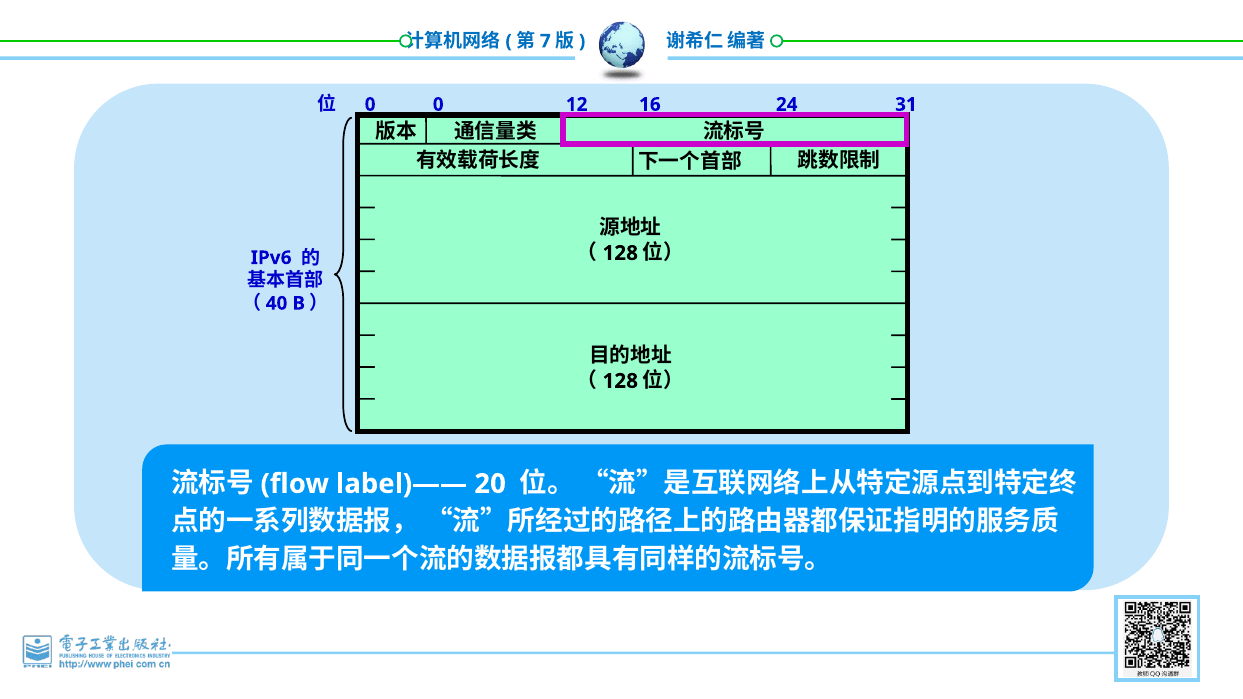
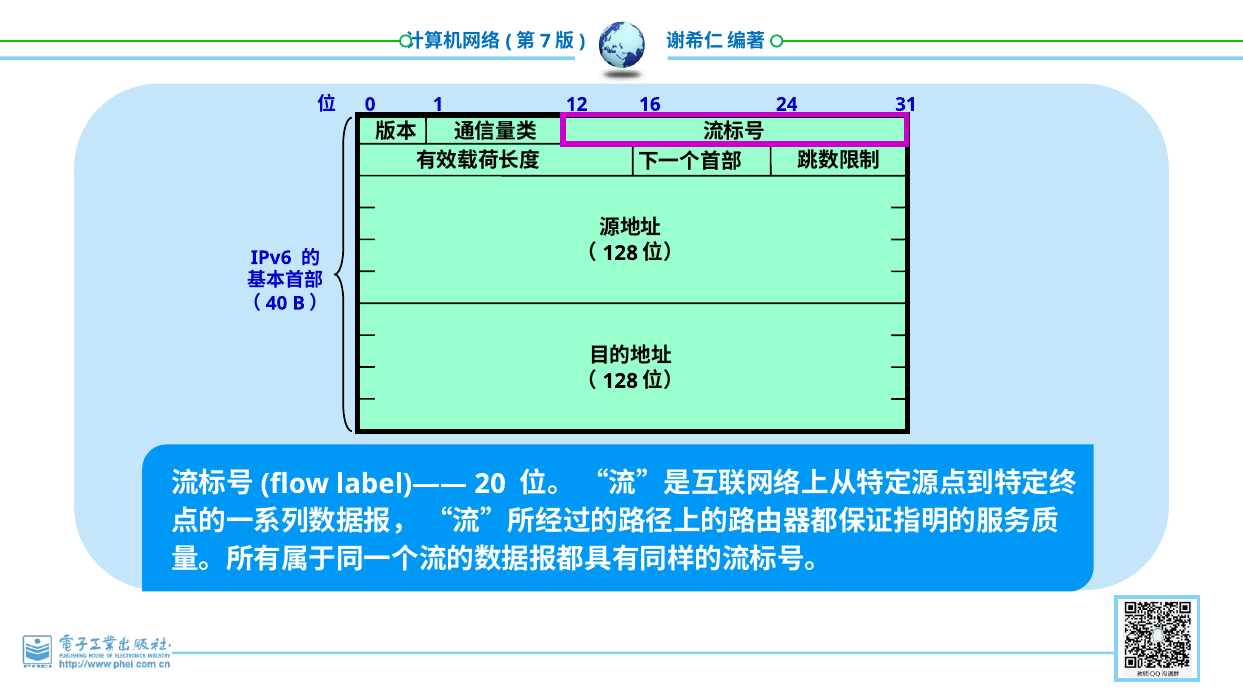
0 0: 0 -> 1 (438, 105)
